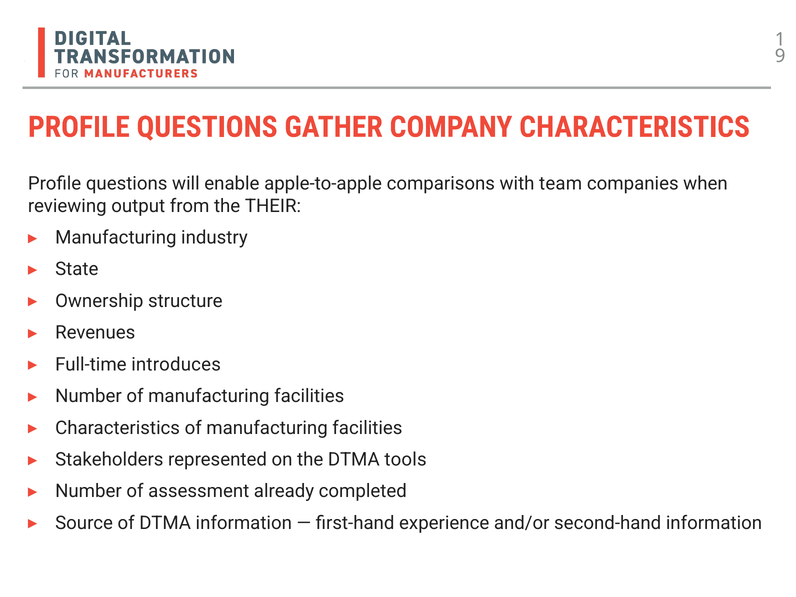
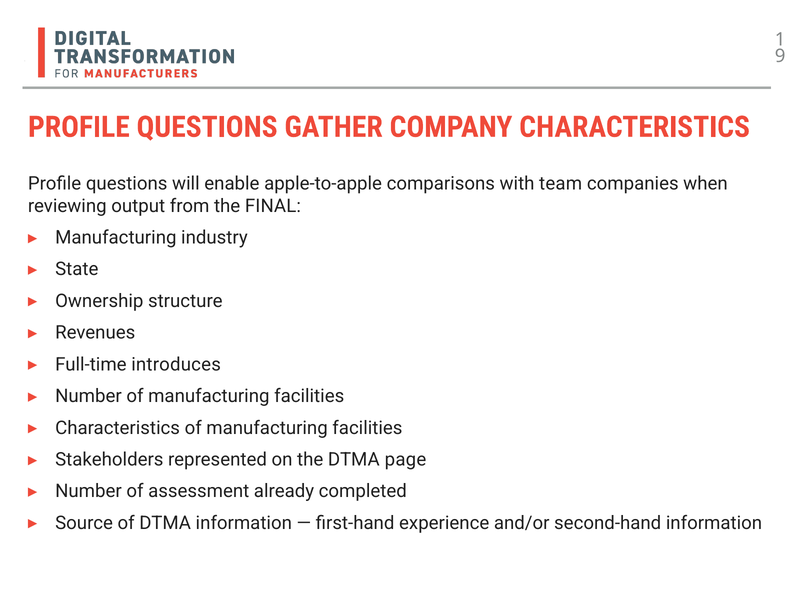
THEIR: THEIR -> FINAL (273, 206)
tools: tools -> page (406, 460)
